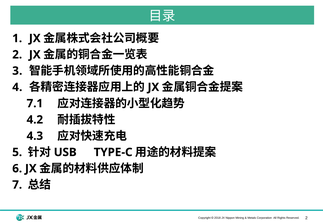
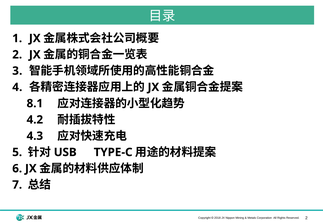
7.1: 7.1 -> 8.1 (35, 103)
